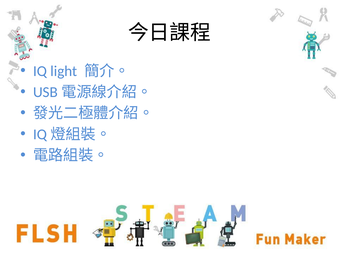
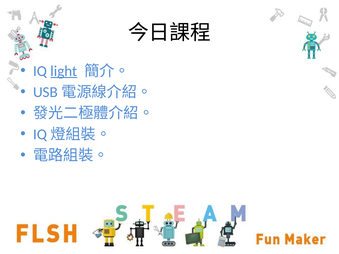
light underline: none -> present (64, 71)
